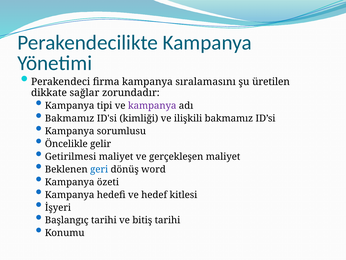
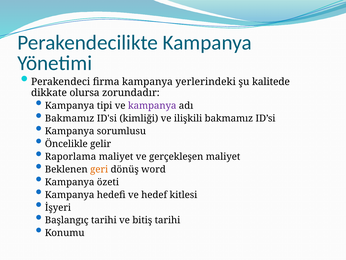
sıralamasını: sıralamasını -> yerlerindeki (206, 82)
üretilen: üretilen -> kalitede (271, 82)
sağlar: sağlar -> olursa (85, 93)
Getirilmesi: Getirilmesi -> Raporlama (71, 156)
geri colour: blue -> orange (99, 169)
